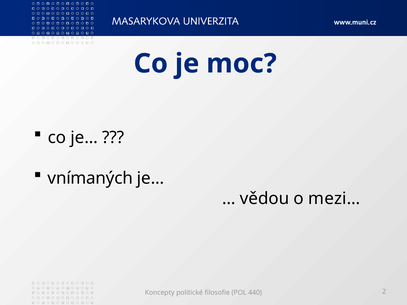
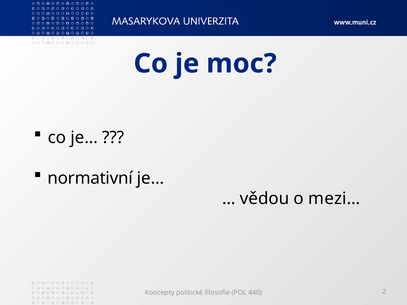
vnímaných: vnímaných -> normativní (90, 178)
